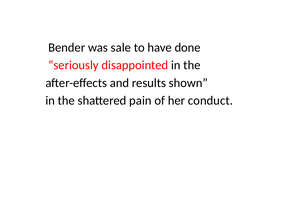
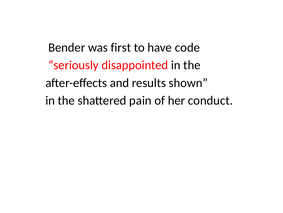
sale: sale -> first (121, 47)
done: done -> code (187, 47)
